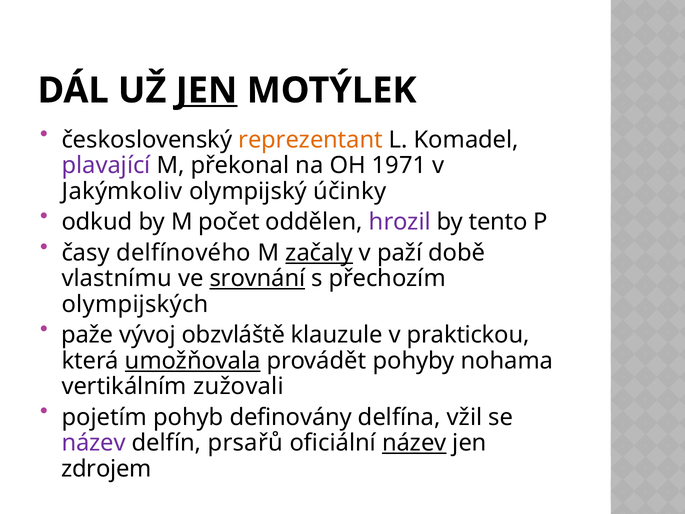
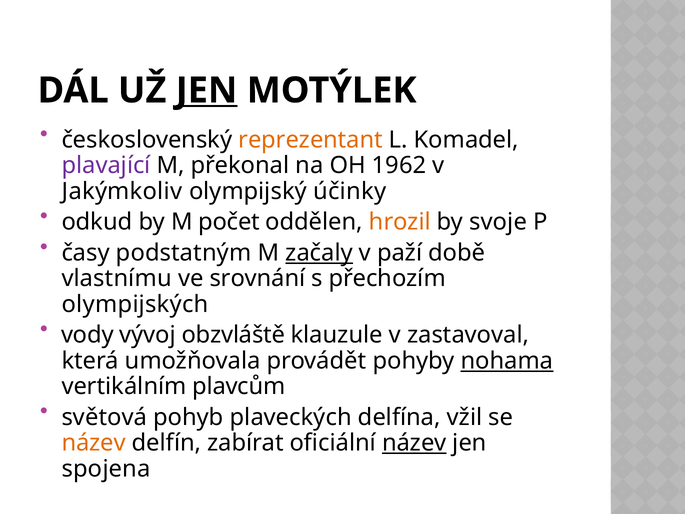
1971: 1971 -> 1962 (399, 166)
hrozil colour: purple -> orange (400, 222)
tento: tento -> svoje (498, 222)
delfínového: delfínového -> podstatným (184, 253)
srovnání underline: present -> none (257, 279)
paže: paže -> vody (87, 335)
praktickou: praktickou -> zastavoval (468, 335)
umožňovala underline: present -> none (193, 361)
nohama underline: none -> present (507, 361)
zužovali: zužovali -> plavcům (239, 386)
pojetím: pojetím -> světová (104, 417)
definovány: definovány -> plaveckých (291, 417)
název colour: purple -> orange (94, 443)
prsařů: prsařů -> zabírat (246, 443)
zdrojem: zdrojem -> spojena (106, 468)
